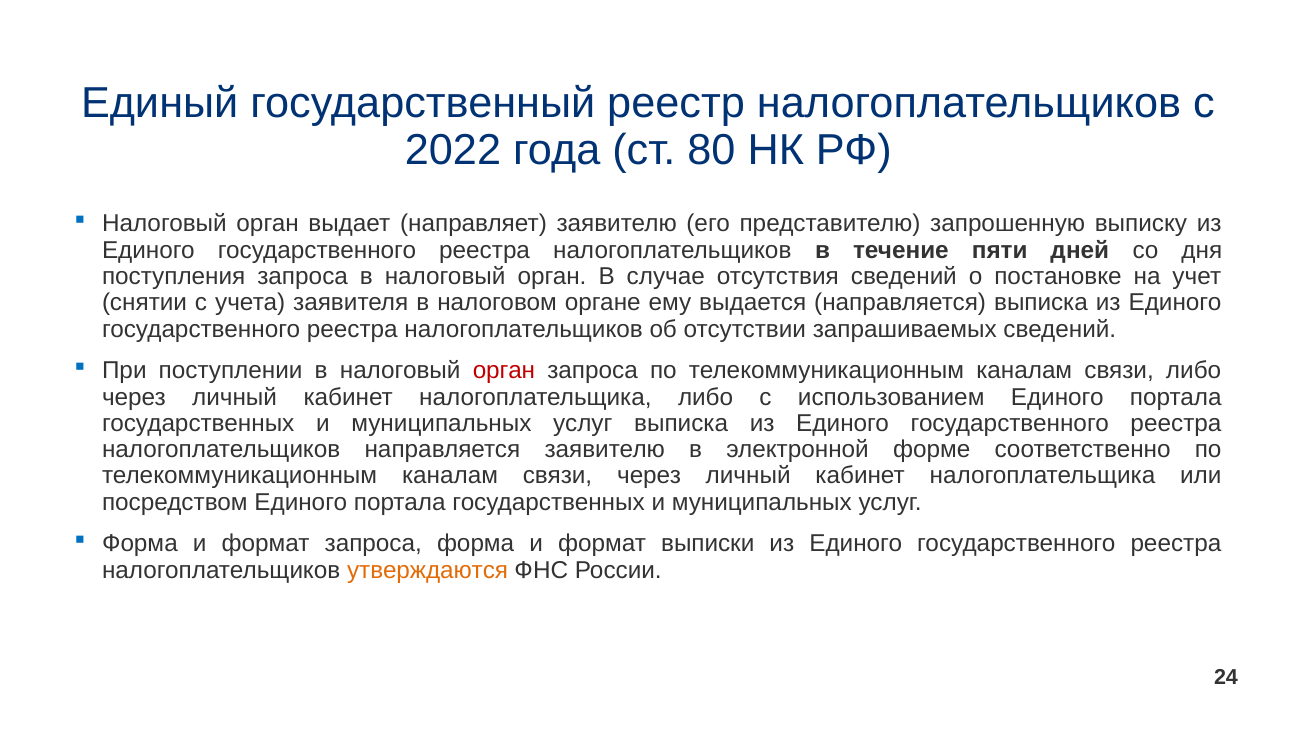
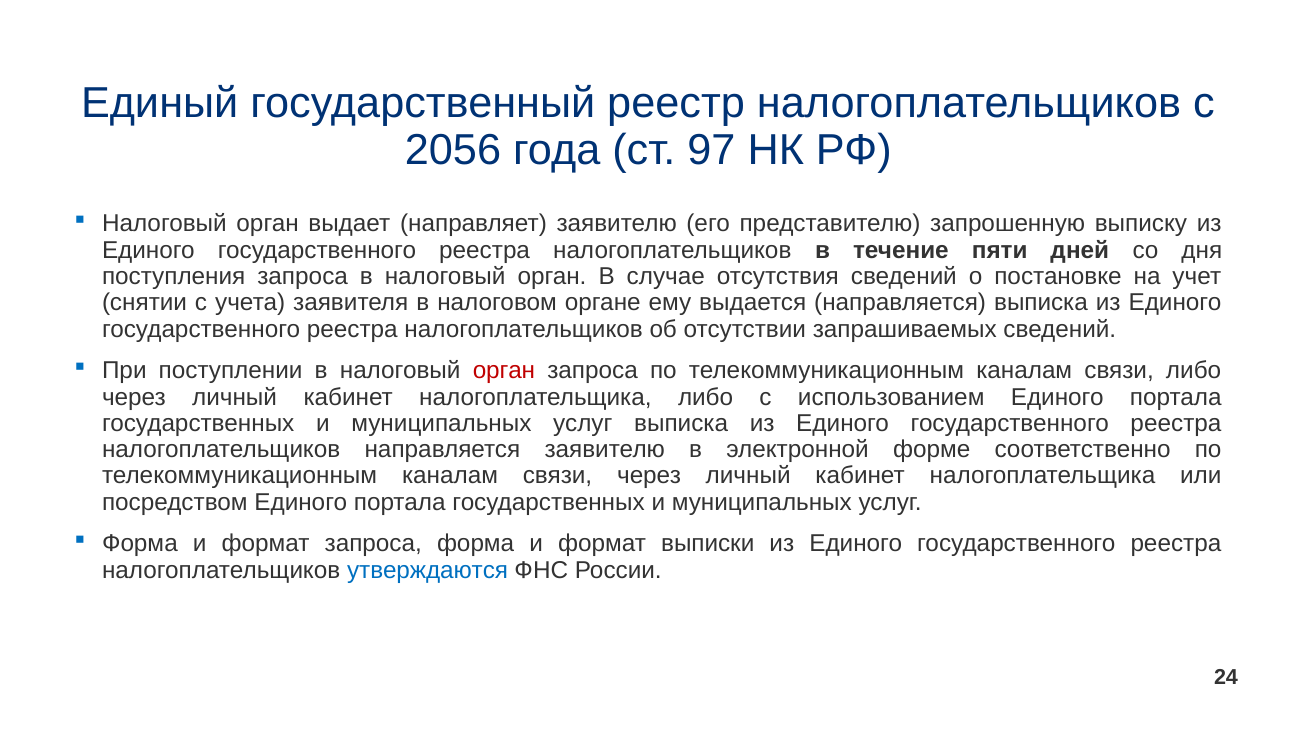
2022: 2022 -> 2056 (453, 150)
80: 80 -> 97 (711, 150)
утверждаются colour: orange -> blue (428, 570)
